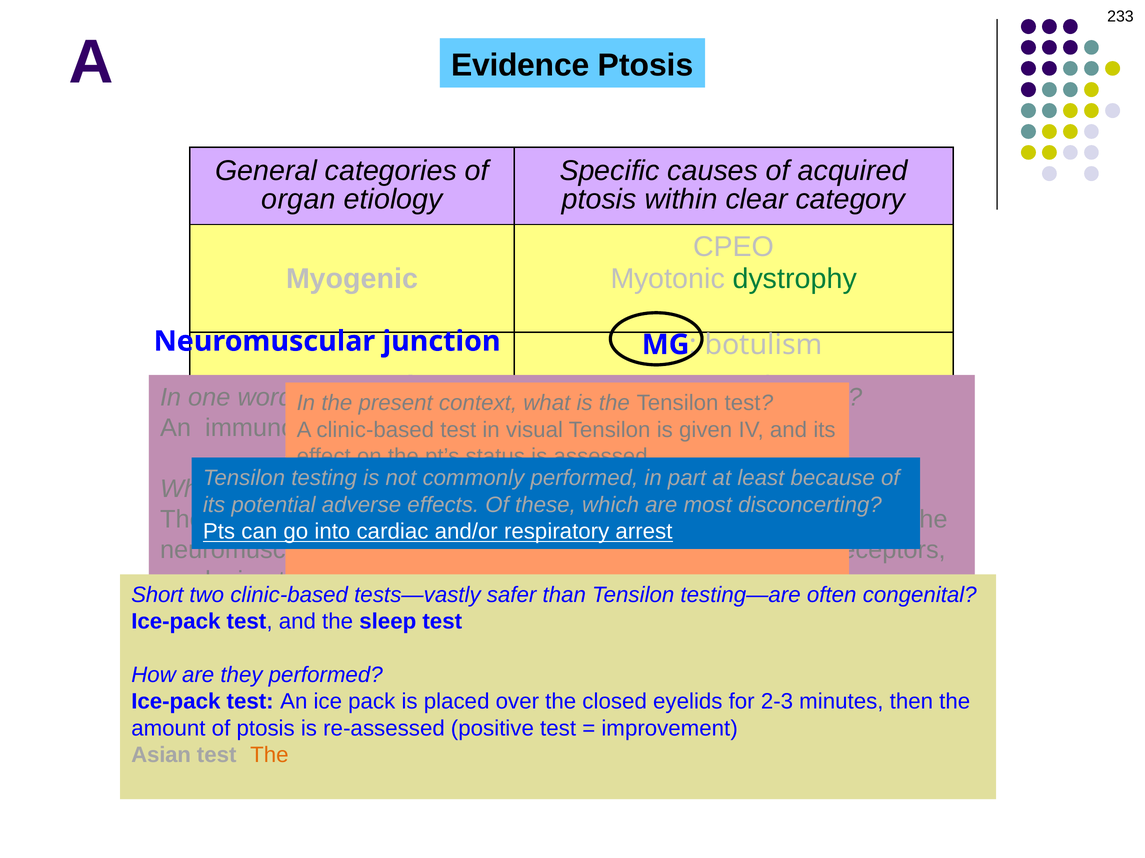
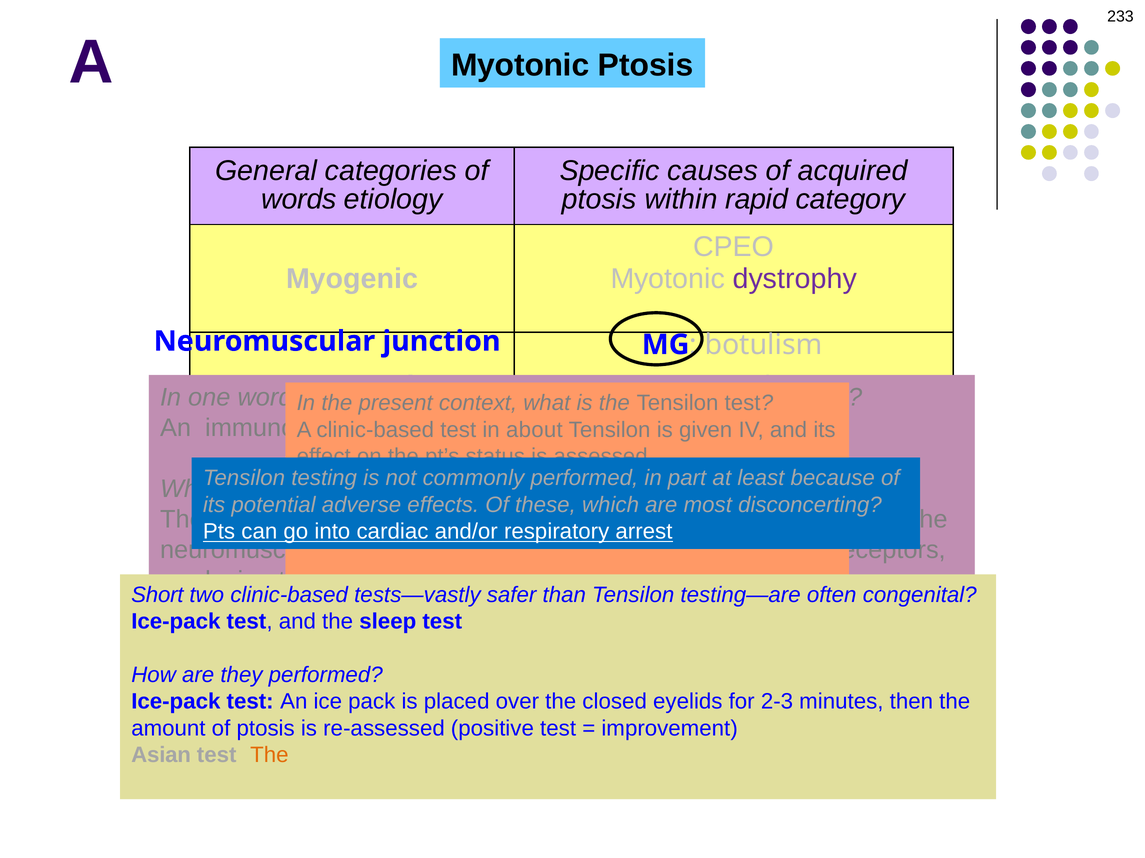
A Evidence: Evidence -> Myotonic (520, 65)
organ: organ -> words (299, 200)
clear: clear -> rapid (757, 200)
dystrophy colour: green -> purple (795, 279)
visual: visual -> about (534, 430)
